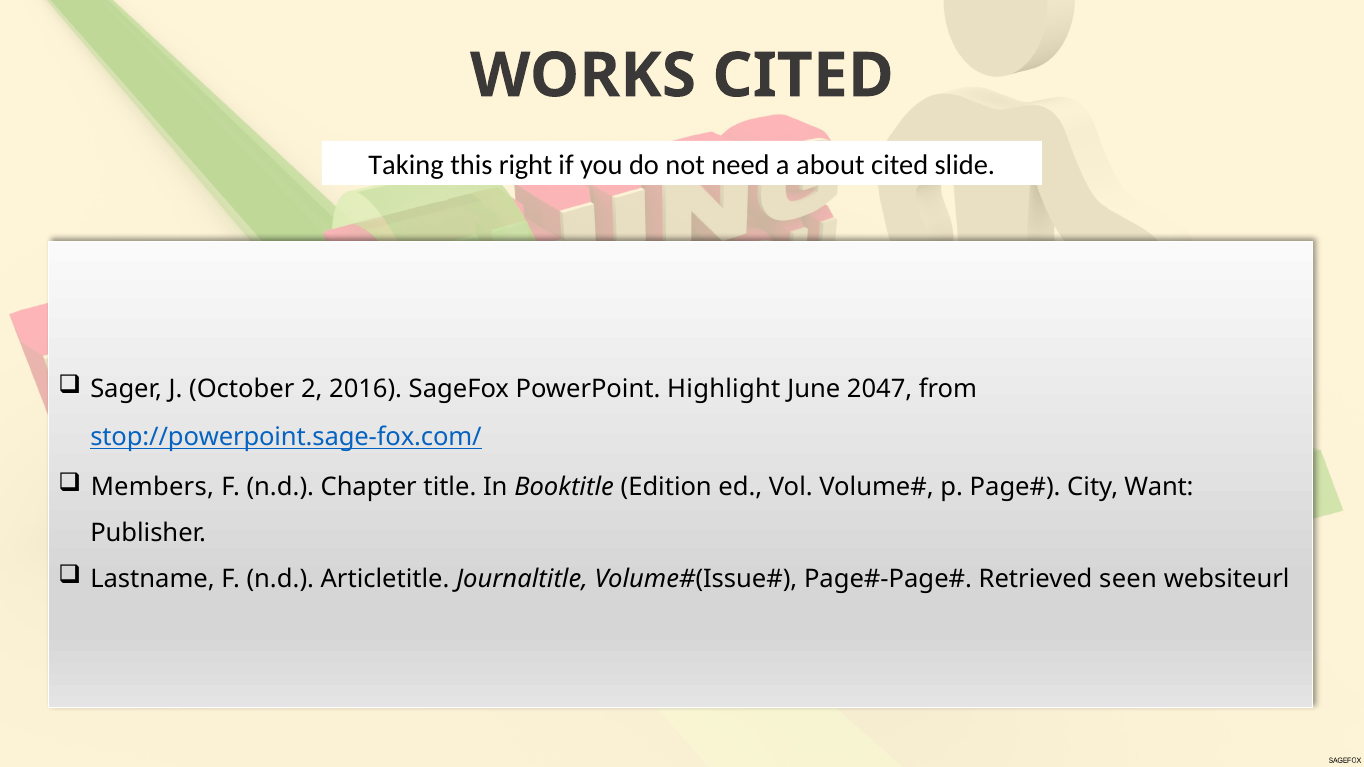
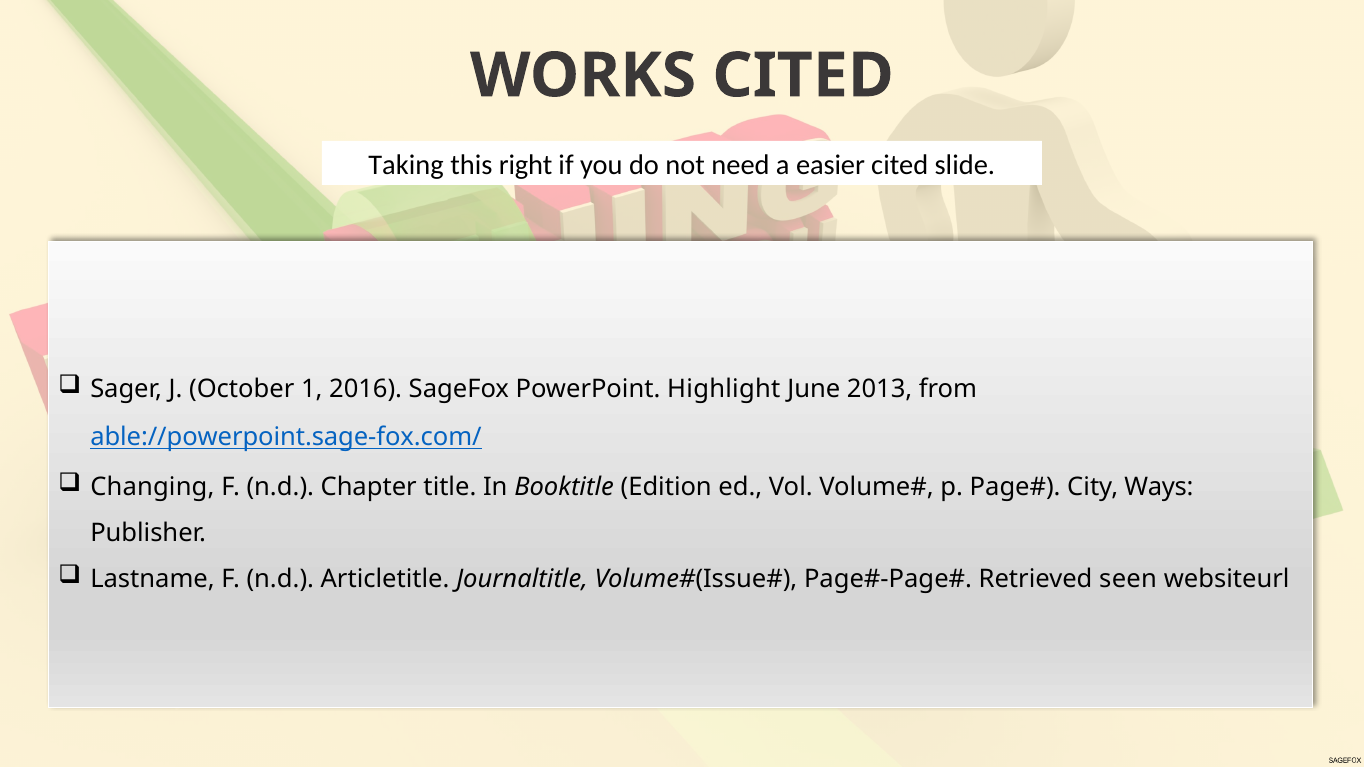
about: about -> easier (830, 165)
2: 2 -> 1 (312, 389)
2047: 2047 -> 2013 (880, 389)
stop://powerpoint.sage-fox.com/: stop://powerpoint.sage-fox.com/ -> able://powerpoint.sage-fox.com/ (286, 437)
Members: Members -> Changing (152, 488)
Want: Want -> Ways (1159, 488)
